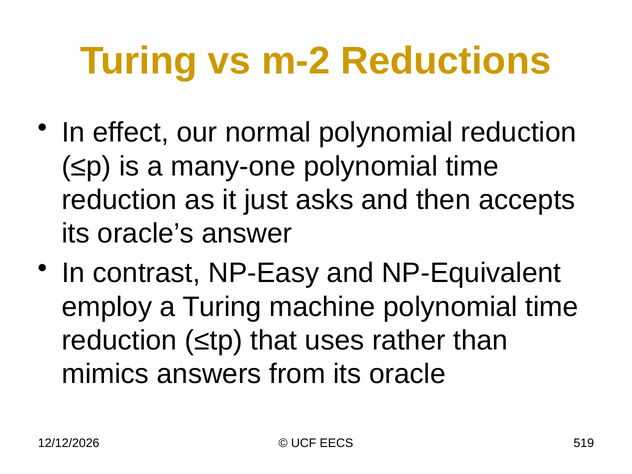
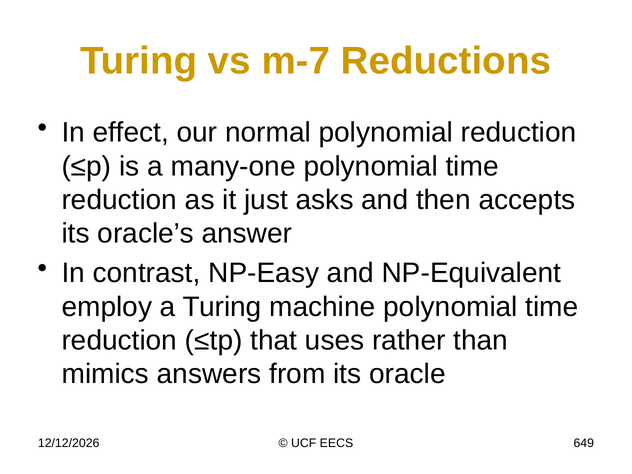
m-2: m-2 -> m-7 (296, 61)
519: 519 -> 649 (584, 443)
